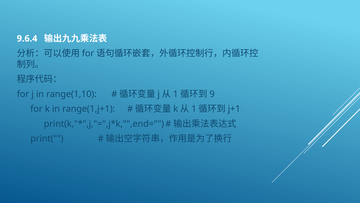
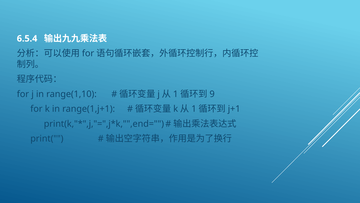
9.6.4: 9.6.4 -> 6.5.4 (27, 38)
